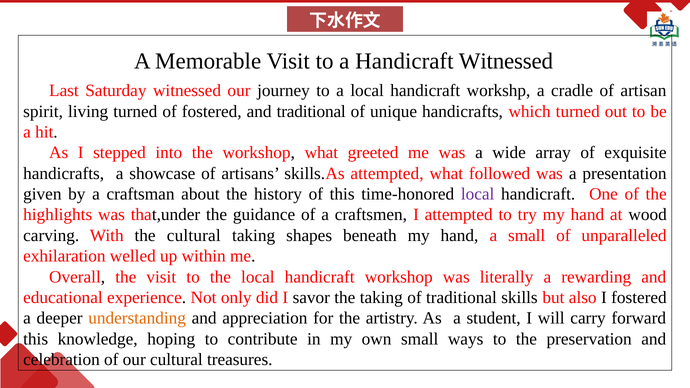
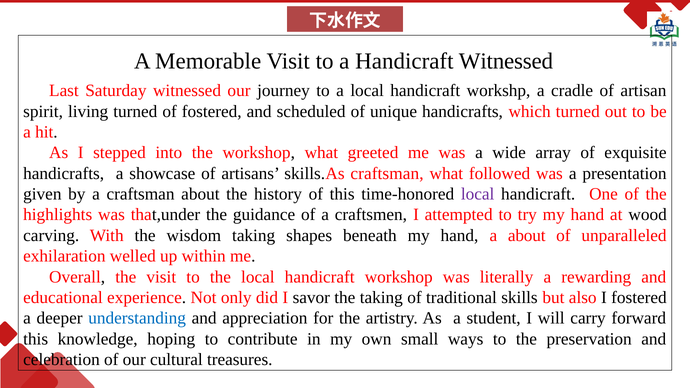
and traditional: traditional -> scheduled (311, 111)
skills.As attempted: attempted -> craftsman (387, 173)
the cultural: cultural -> wisdom (194, 236)
a small: small -> about (527, 236)
understanding colour: orange -> blue (137, 318)
